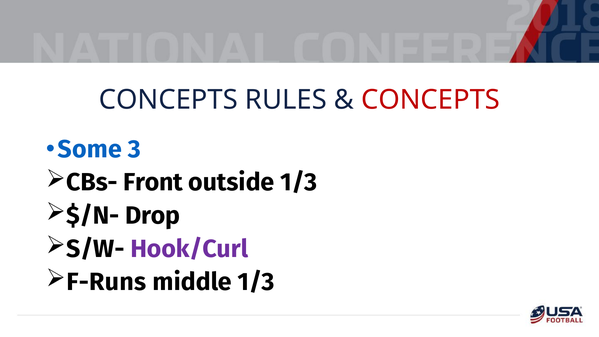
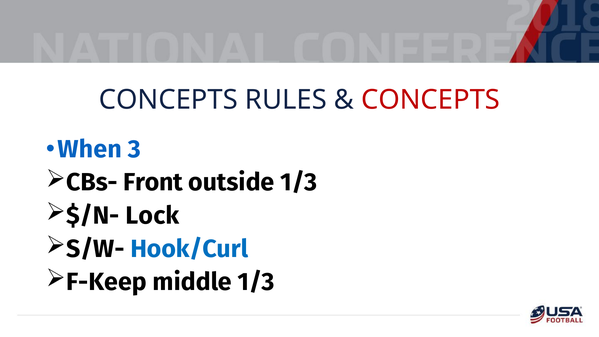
Some: Some -> When (90, 149)
Drop: Drop -> Lock (152, 216)
Hook/Curl colour: purple -> blue (189, 249)
F-Runs: F-Runs -> F-Keep (106, 282)
